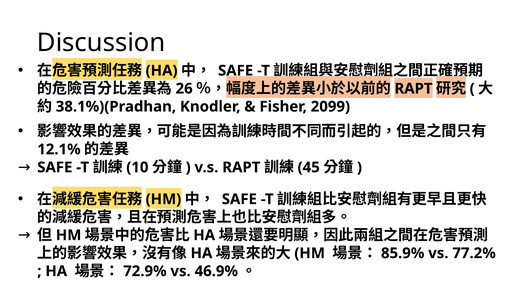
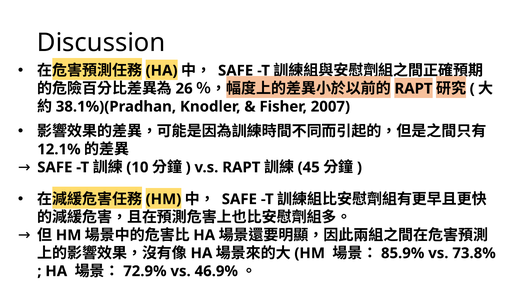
2099: 2099 -> 2007 (330, 107)
77.2%: 77.2% -> 73.8% (474, 253)
